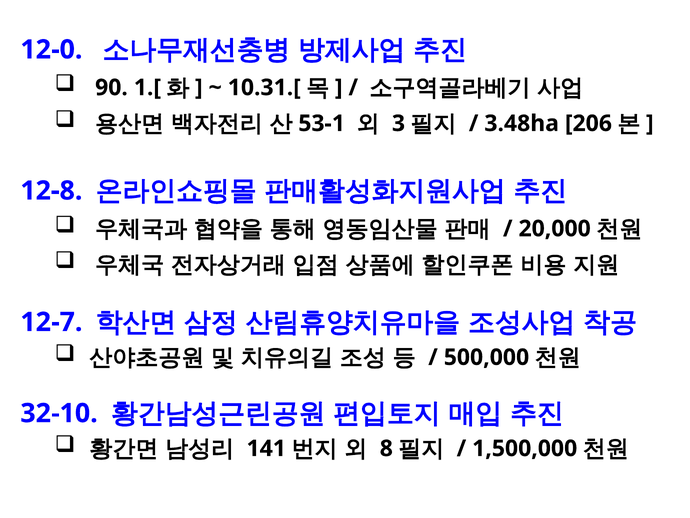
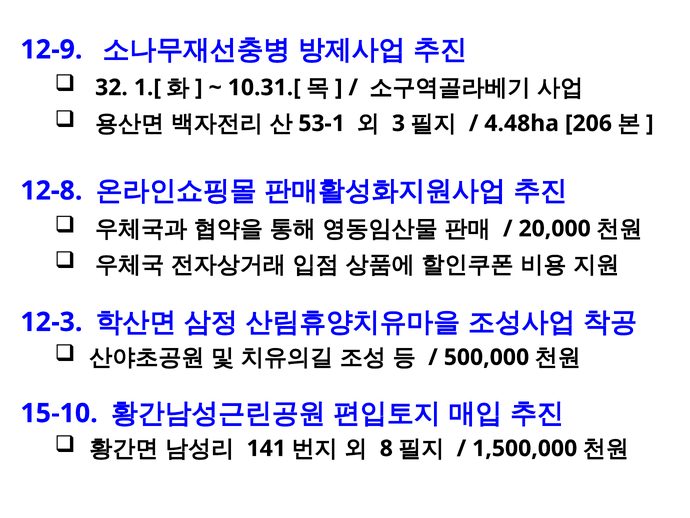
12-0: 12-0 -> 12-9 (51, 50)
90: 90 -> 32 (111, 87)
3.48ha: 3.48ha -> 4.48ha (522, 123)
12-7: 12-7 -> 12-3 (51, 322)
32-10: 32-10 -> 15-10 (59, 413)
